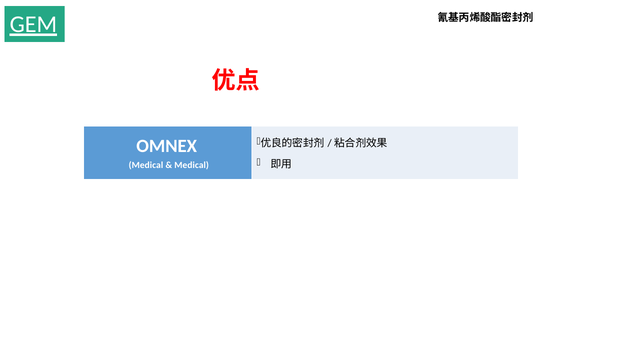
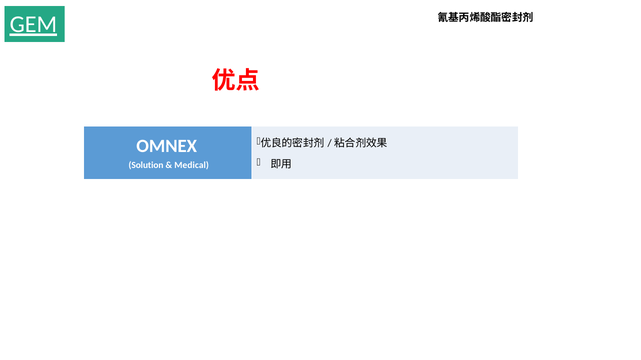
Medical: Medical -> Solution (146, 165)
